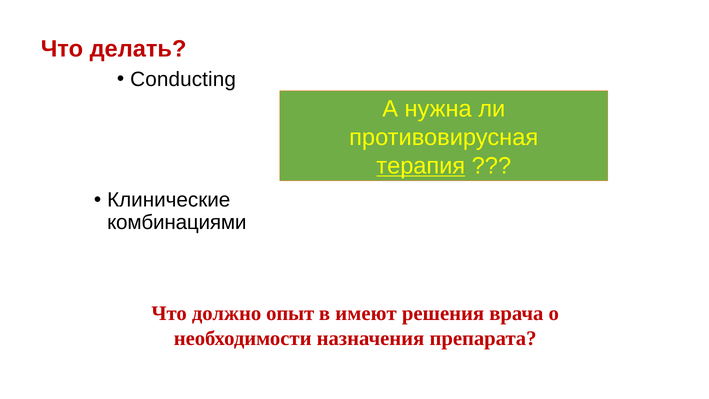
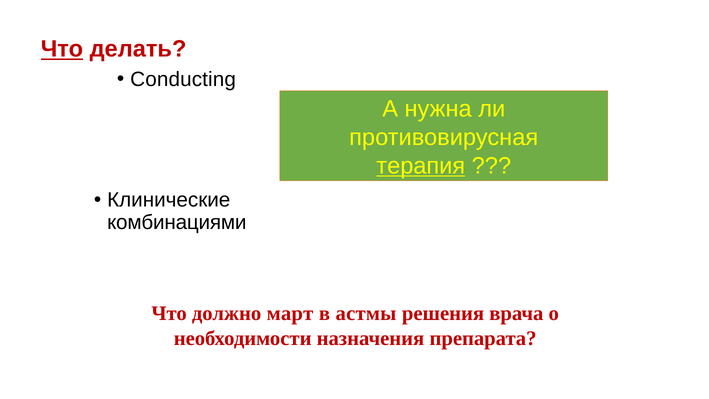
Что underline: none -> present (62, 49)
опыт: опыт -> март (290, 313)
имеют: имеют -> астмы (366, 313)
